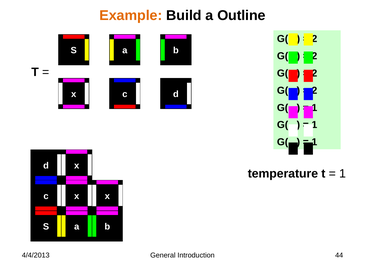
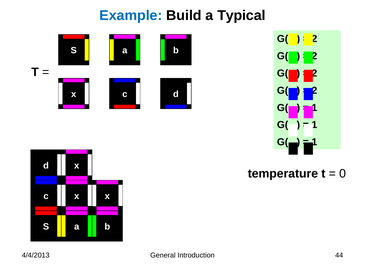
Example colour: orange -> blue (131, 16)
Outline: Outline -> Typical (241, 16)
1: 1 -> 0 (343, 174)
